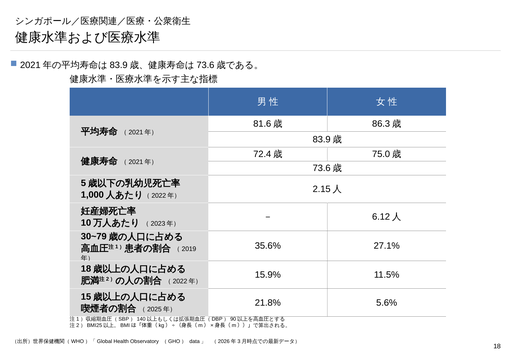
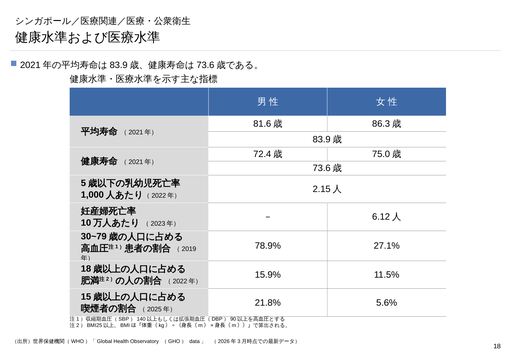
35.6%: 35.6% -> 78.9% (268, 246)
